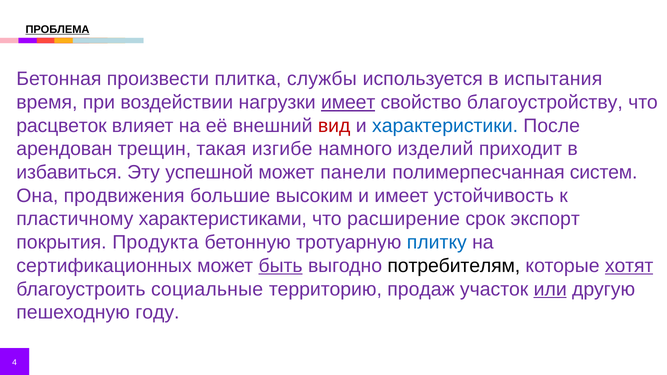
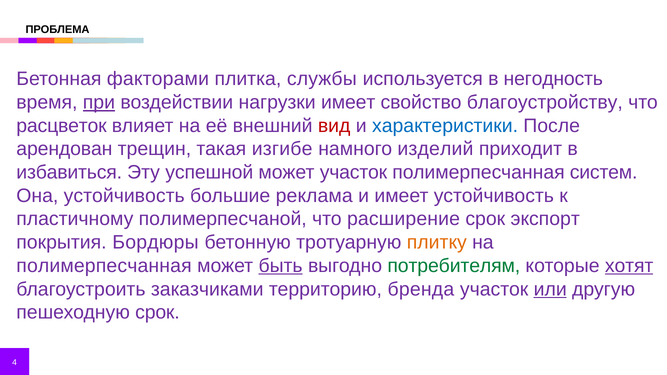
ПРОБЛЕМА underline: present -> none (57, 29)
произвести: произвести -> факторами (158, 79)
испытания: испытания -> негодность (553, 79)
при underline: none -> present (99, 102)
имеет underline: present -> none (348, 102)
может панели: панели -> участок (353, 172)
Она продвижения: продвижения -> устойчивость (124, 196)
высоким: высоким -> реклама (314, 196)
характеристиками: характеристиками -> полимерпесчаной (223, 219)
Продукта: Продукта -> Бордюры (155, 243)
плитку colour: blue -> orange (437, 243)
сертификационных: сертификационных -> полимерпесчанная (104, 266)
потребителям colour: black -> green (454, 266)
социальные: социальные -> заказчиками (207, 289)
продаж: продаж -> бренда (421, 289)
пешеходную году: году -> срок (157, 313)
